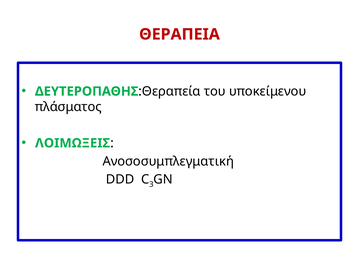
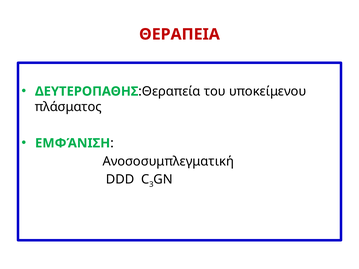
ΛΟΙΜΩΞΕΙΣ: ΛΟΙΜΩΞΕΙΣ -> ΕΜΦΆΝΙΣΗ (73, 143)
